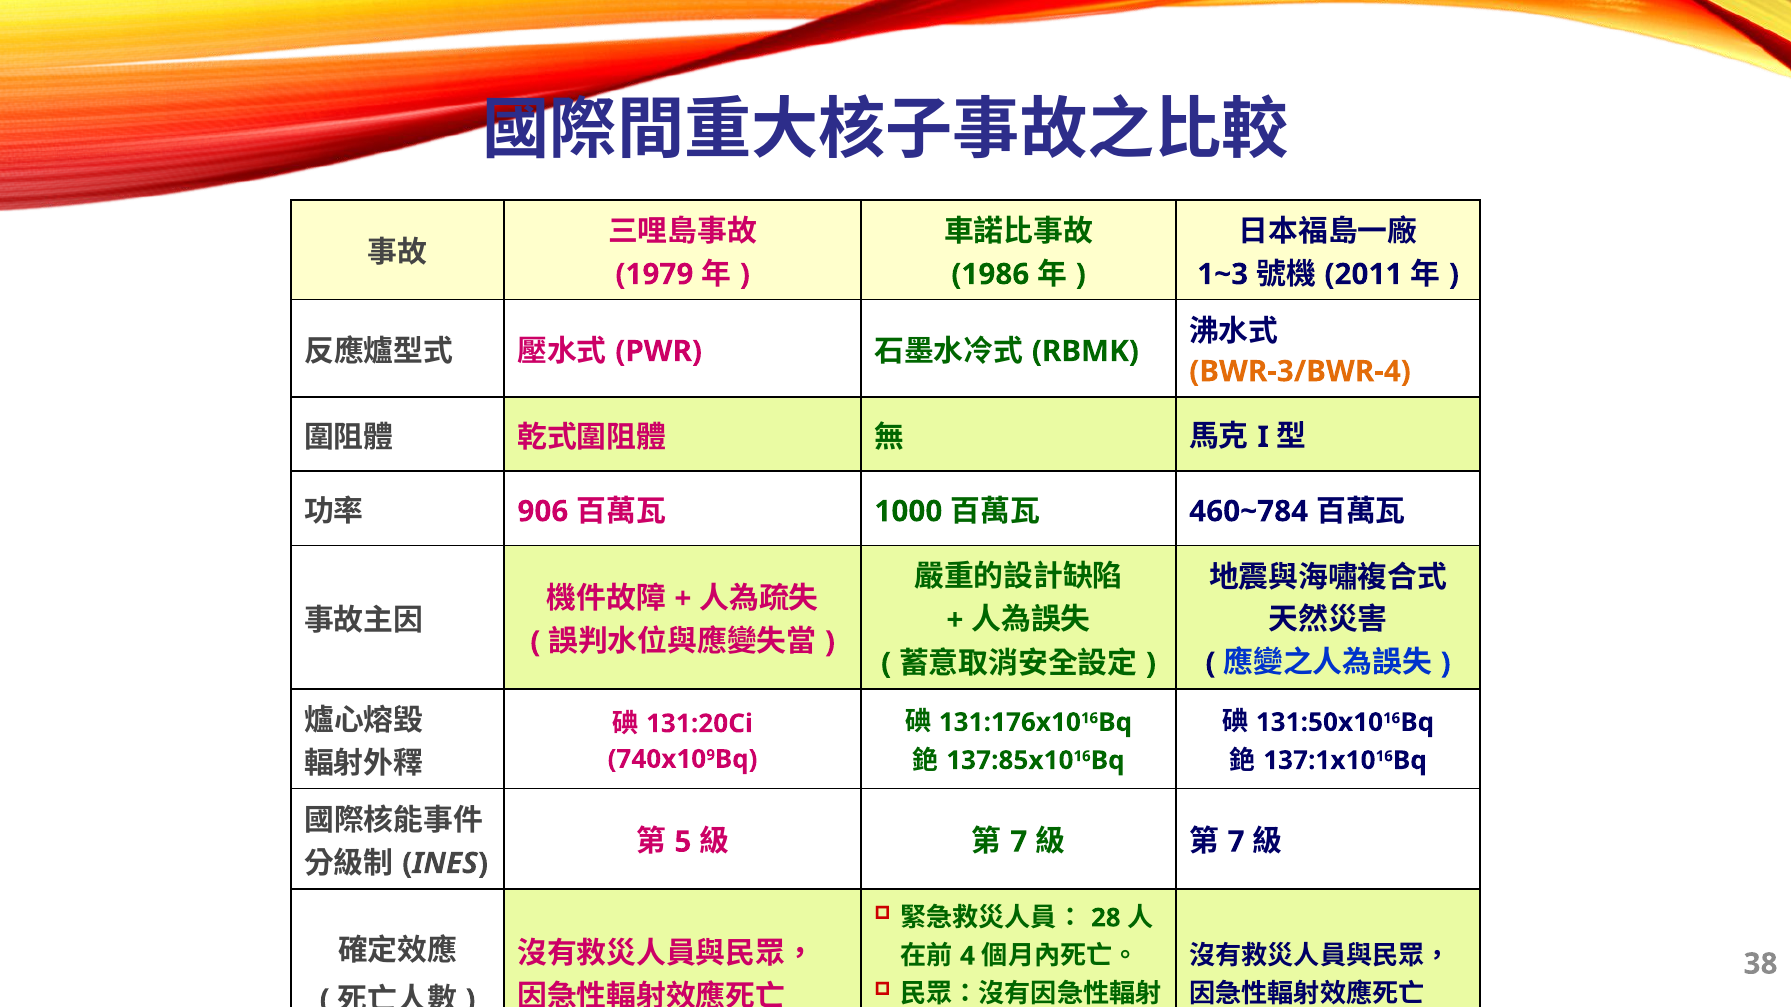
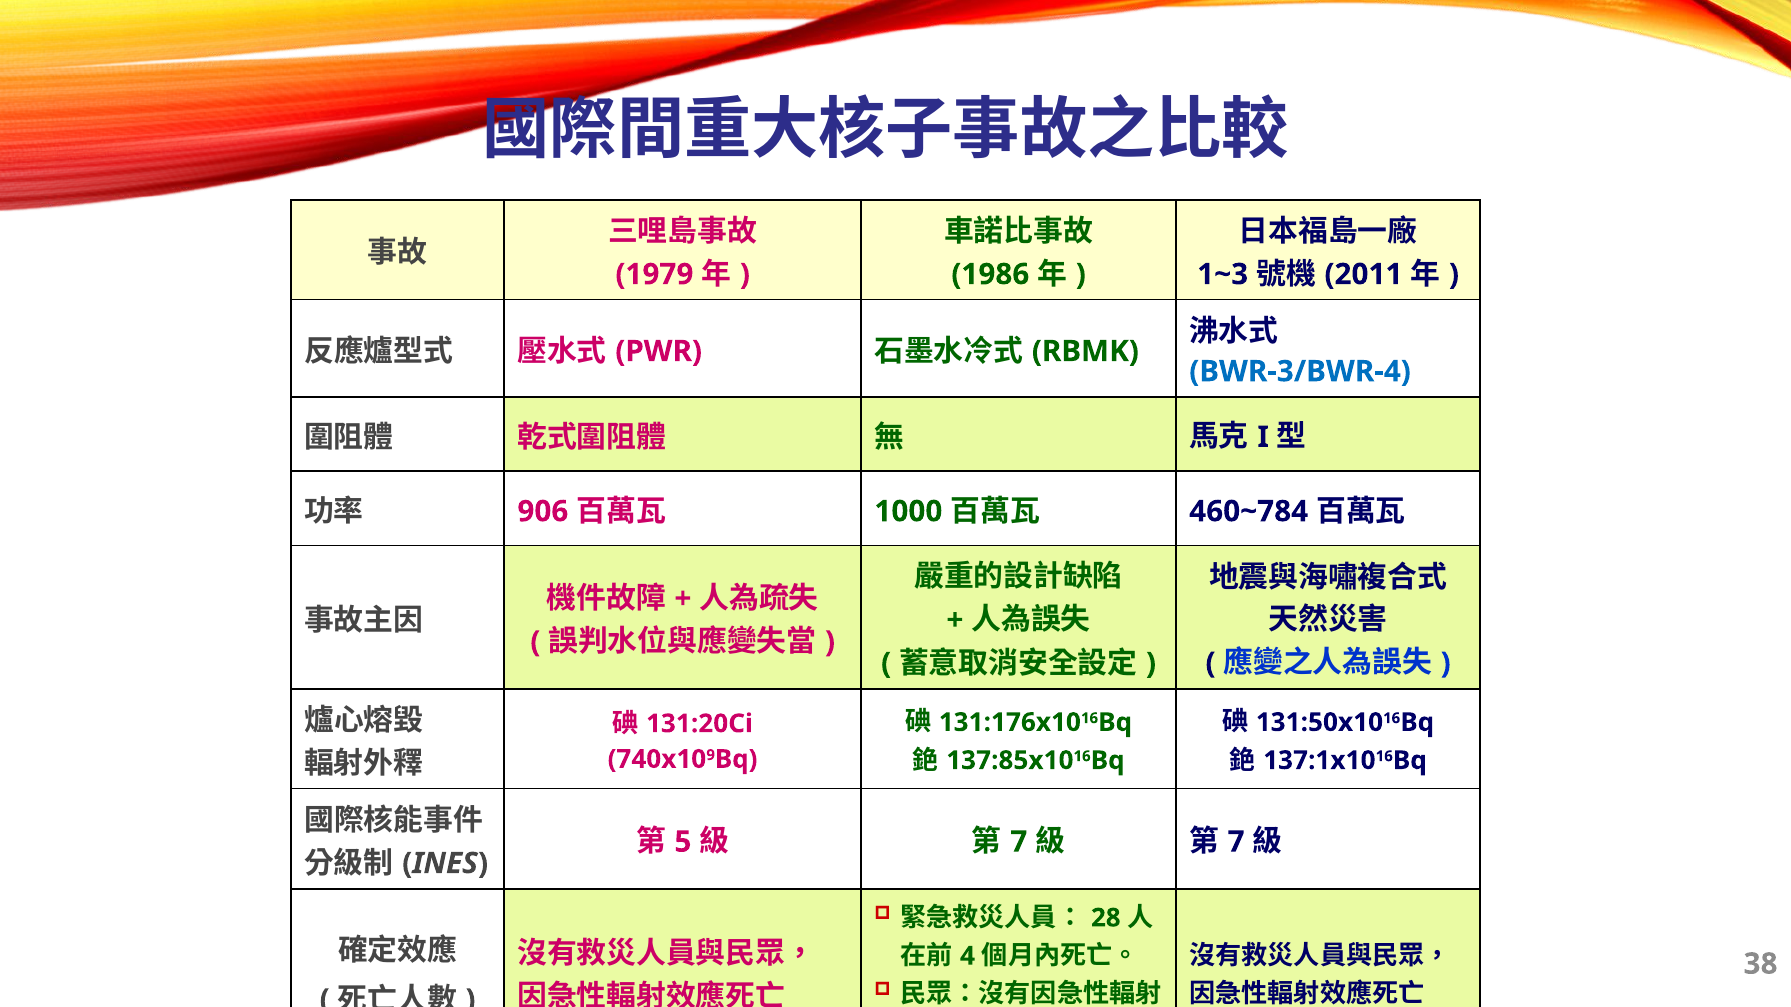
BWR-3/BWR-4 colour: orange -> blue (1300, 372)
